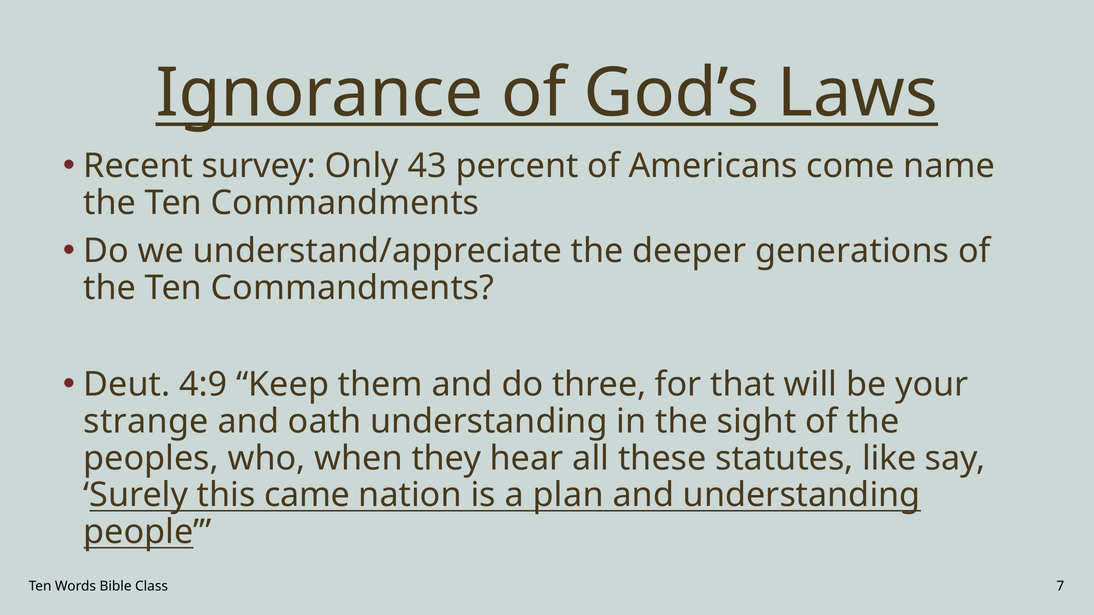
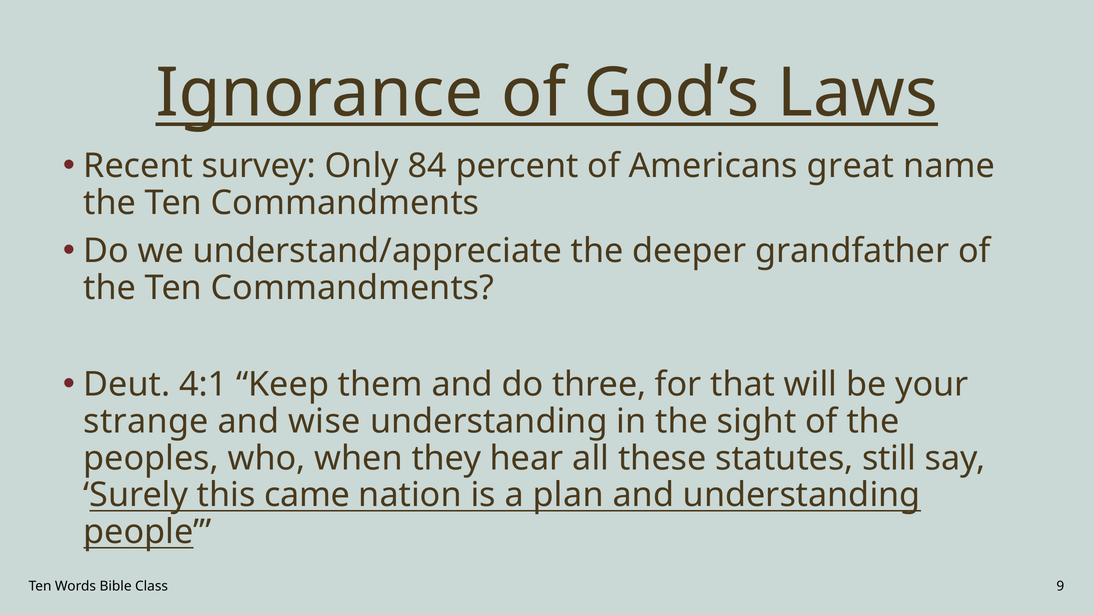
43: 43 -> 84 (427, 166)
come: come -> great (850, 166)
generations: generations -> grandfather (852, 251)
4:9: 4:9 -> 4:1 (203, 385)
oath: oath -> wise (324, 422)
like: like -> still (889, 459)
7: 7 -> 9 (1060, 587)
